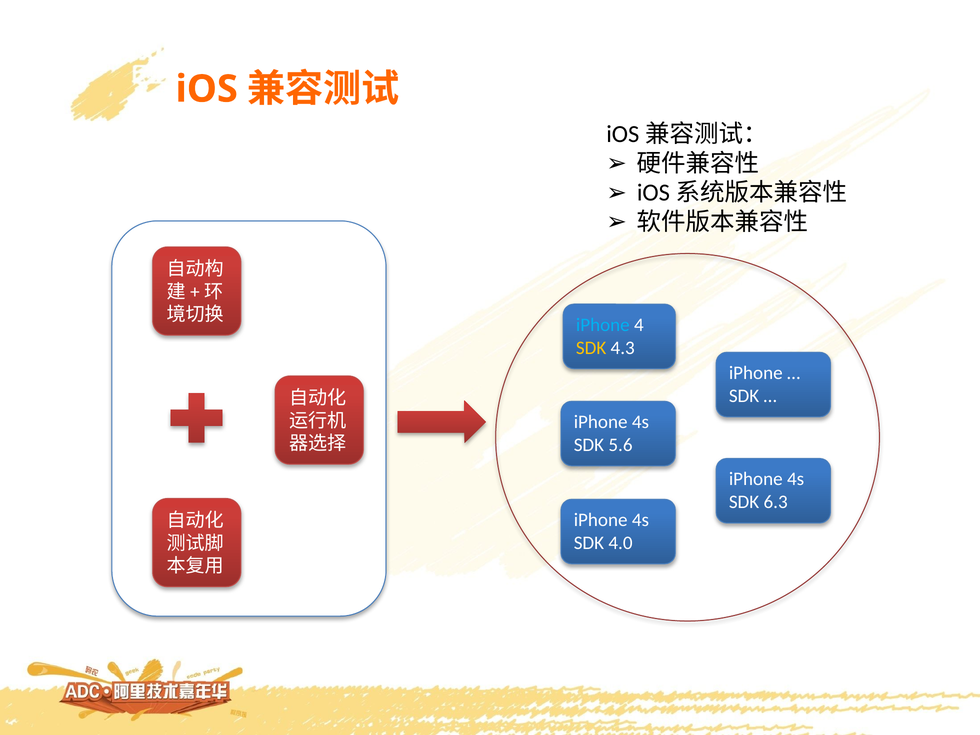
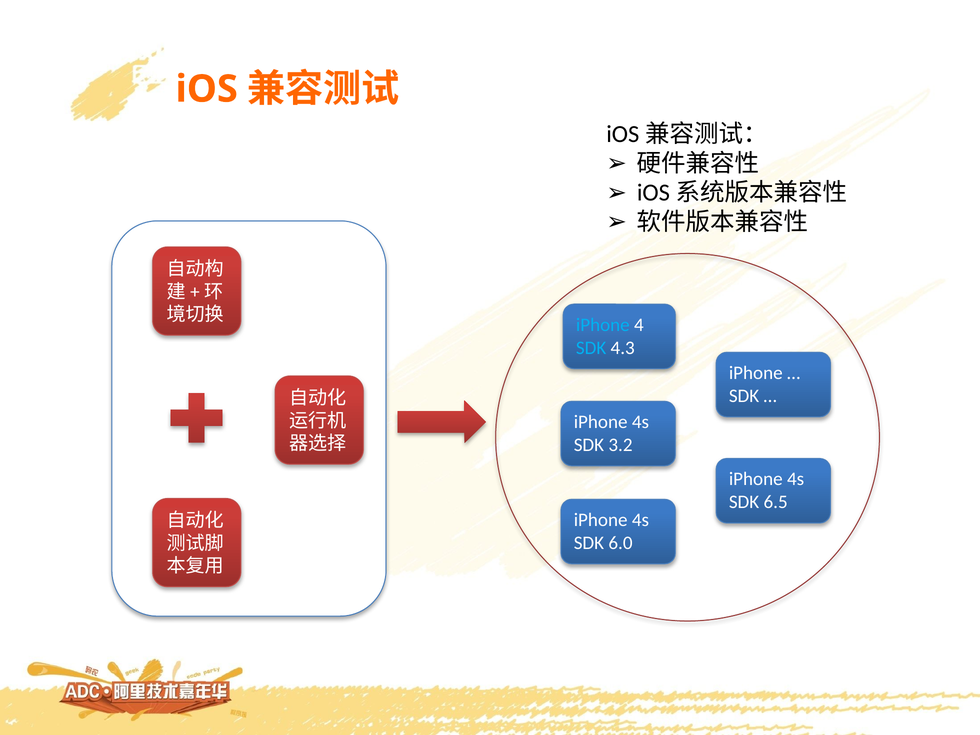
SDK colour: yellow -> light blue (591, 348)
5.6: 5.6 -> 3.2 (620, 445)
6.3: 6.3 -> 6.5 (776, 502)
4.0: 4.0 -> 6.0 (620, 543)
